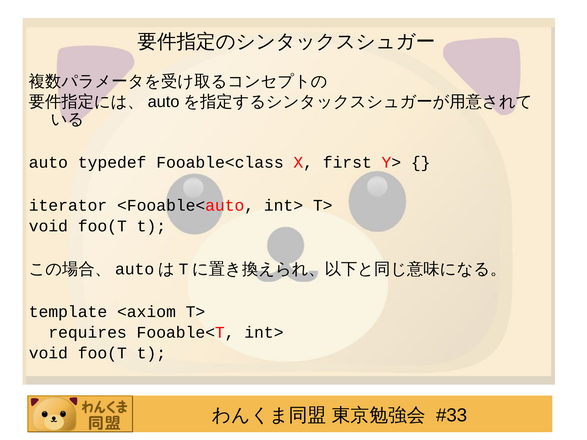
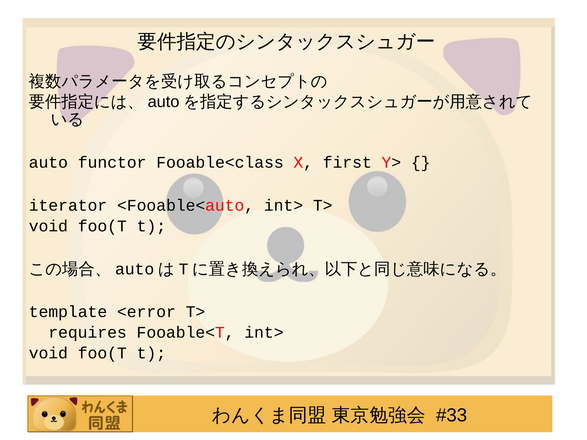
typedef: typedef -> functor (112, 163)
<axiom: <axiom -> <error (146, 312)
